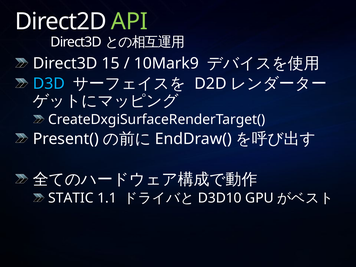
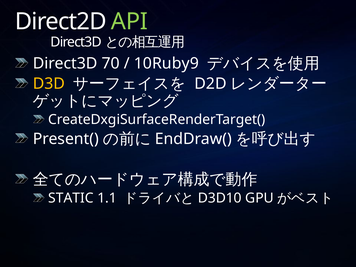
15: 15 -> 70 (111, 63)
10Mark9: 10Mark9 -> 10Ruby9 (166, 63)
D3D colour: light blue -> yellow (49, 84)
